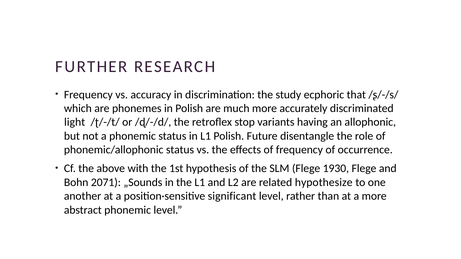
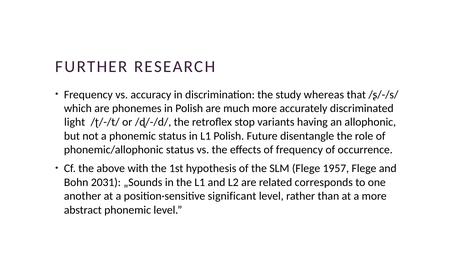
ecphoric: ecphoric -> whereas (324, 95)
1930: 1930 -> 1957 (336, 169)
2071: 2071 -> 2031 (106, 182)
hypothesize: hypothesize -> corresponds (324, 182)
